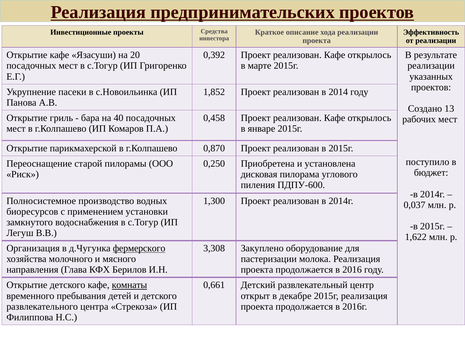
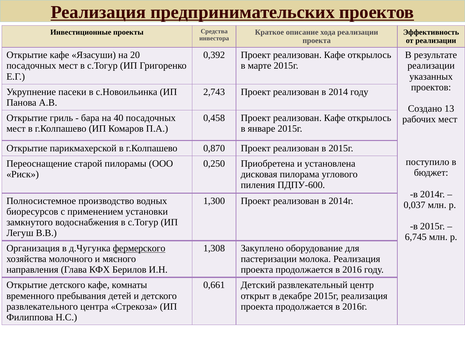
1,852: 1,852 -> 2,743 (214, 92)
1,622: 1,622 -> 6,745 (416, 237)
3,308: 3,308 -> 1,308 (214, 248)
комнаты underline: present -> none (129, 285)
